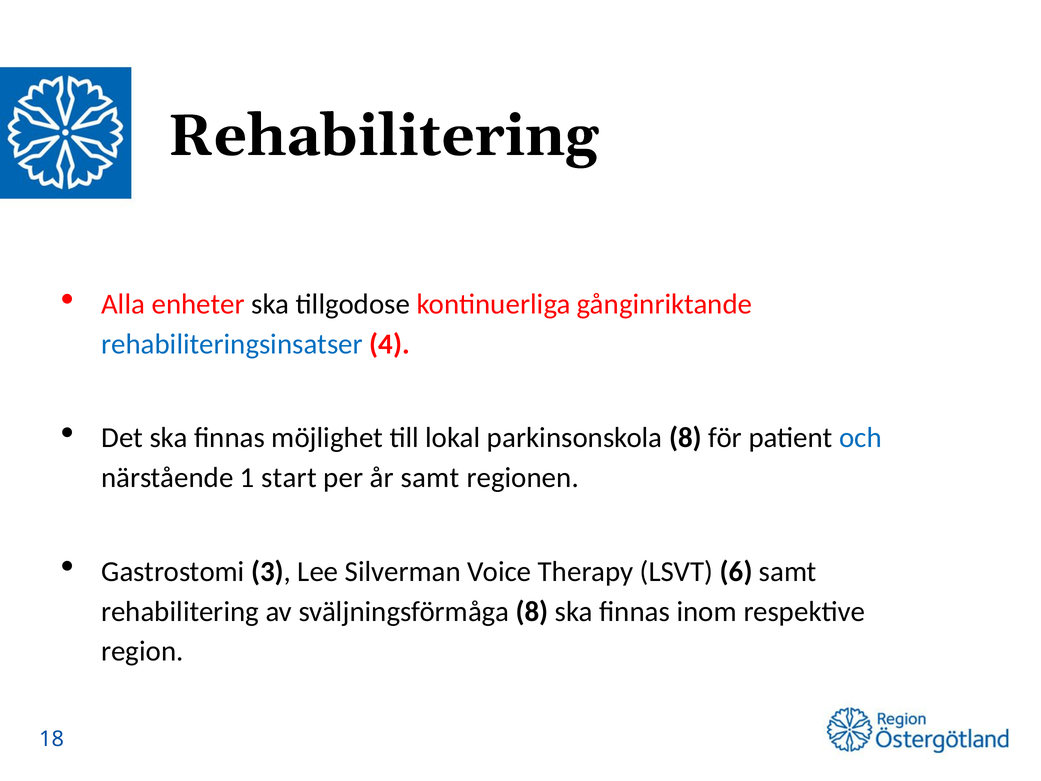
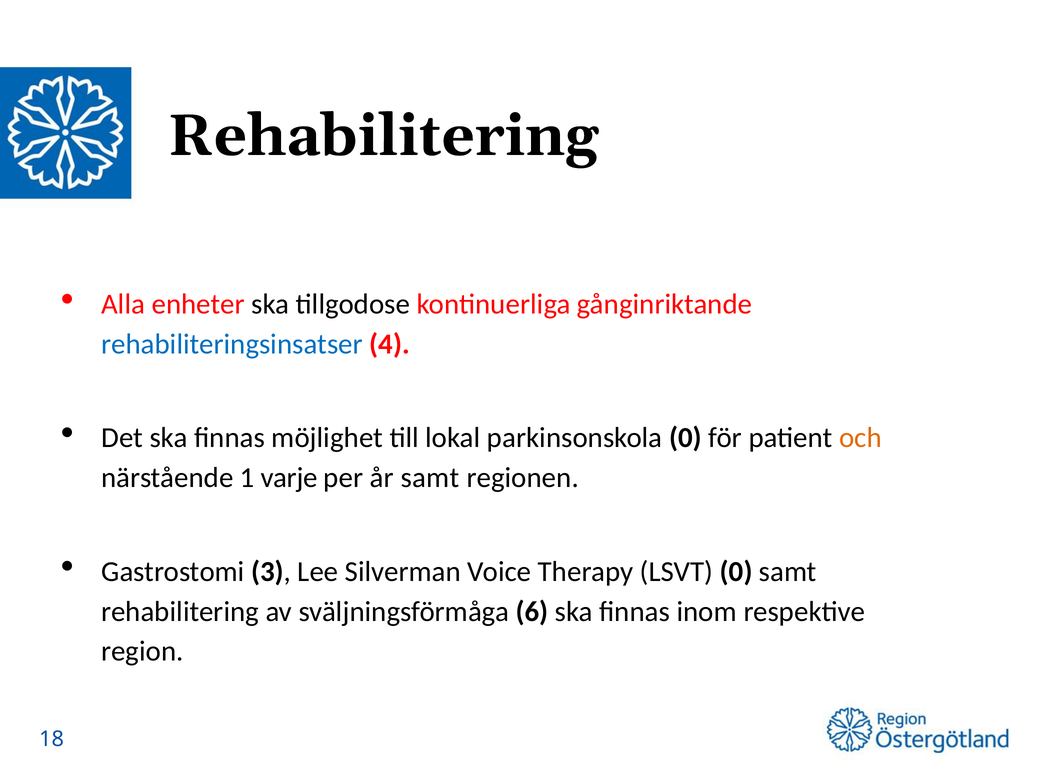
parkinsonskola 8: 8 -> 0 (686, 438)
och colour: blue -> orange (860, 438)
start: start -> varje (289, 478)
LSVT 6: 6 -> 0 (736, 571)
sväljningsförmåga 8: 8 -> 6 (532, 611)
